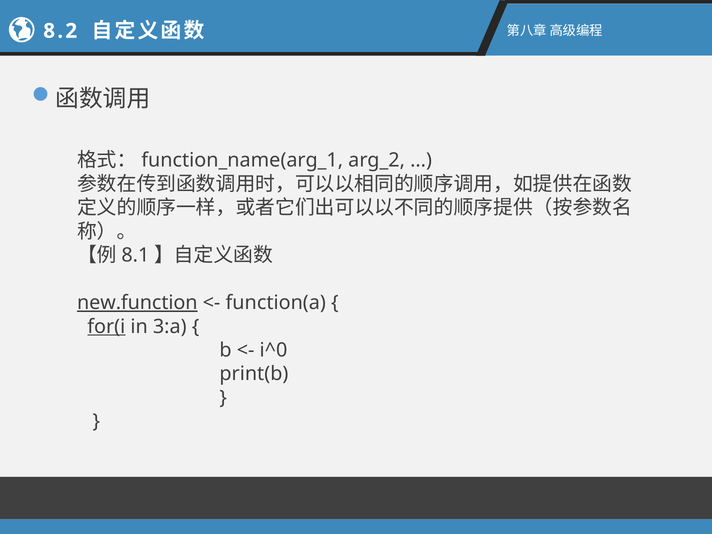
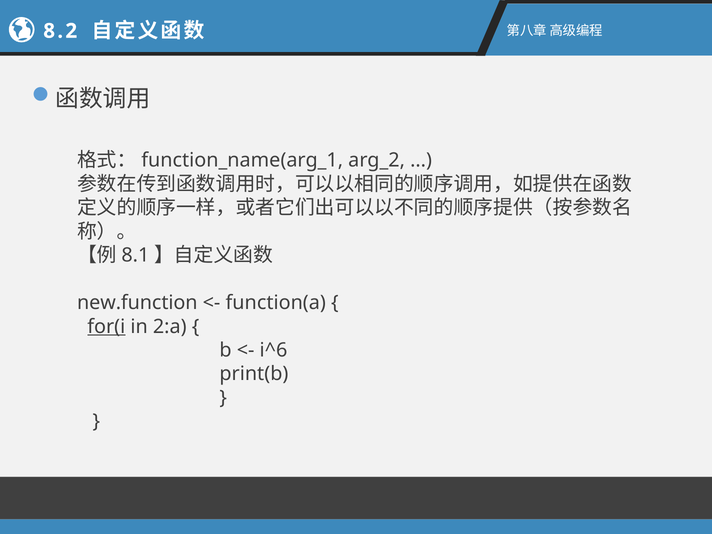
new.function underline: present -> none (137, 303)
3:a: 3:a -> 2:a (170, 326)
i^0: i^0 -> i^6 (273, 350)
